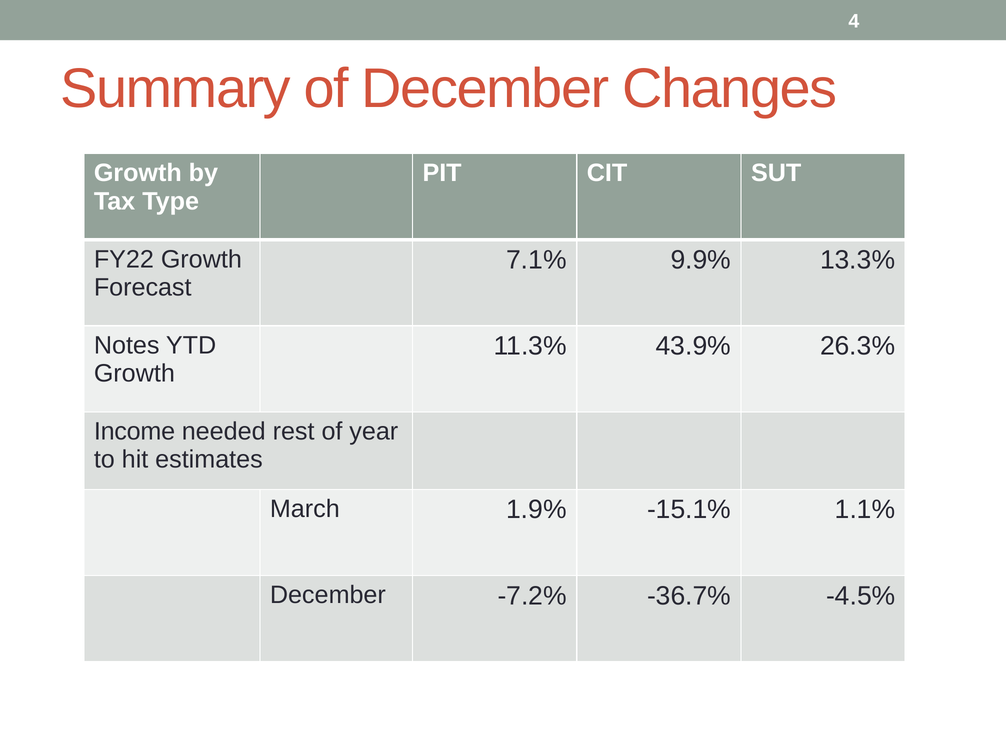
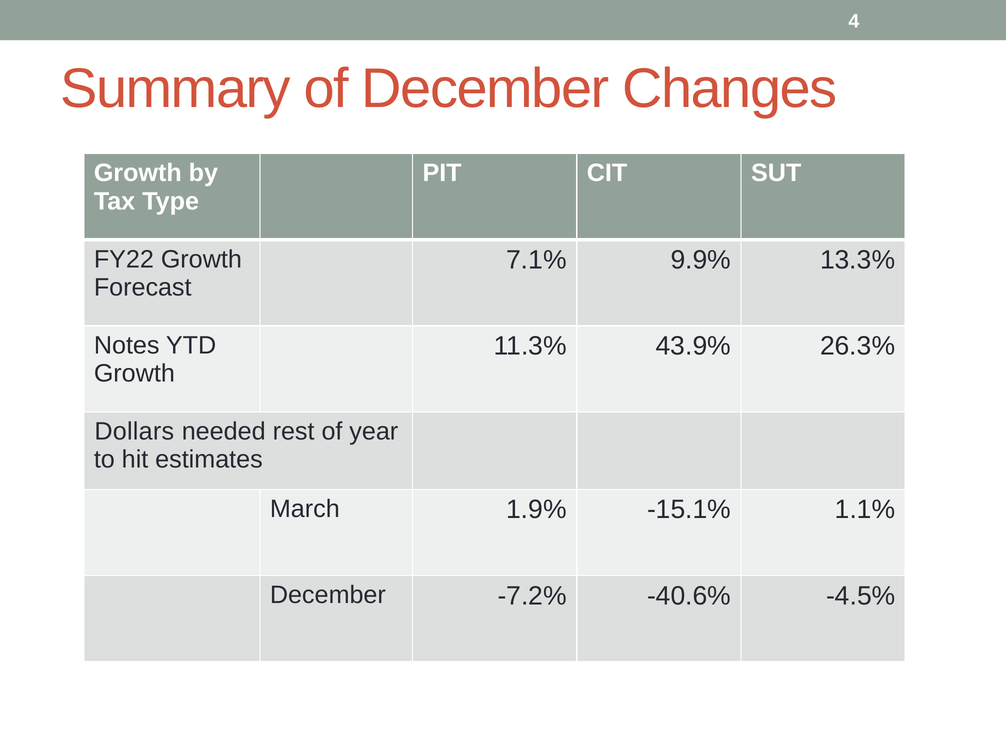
Income: Income -> Dollars (134, 432)
-36.7%: -36.7% -> -40.6% (689, 596)
